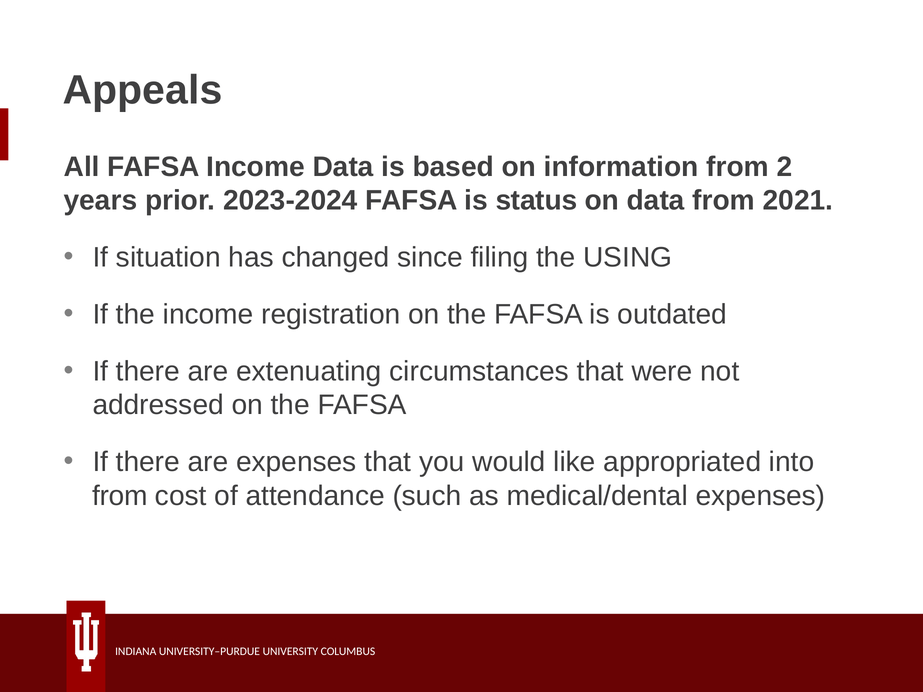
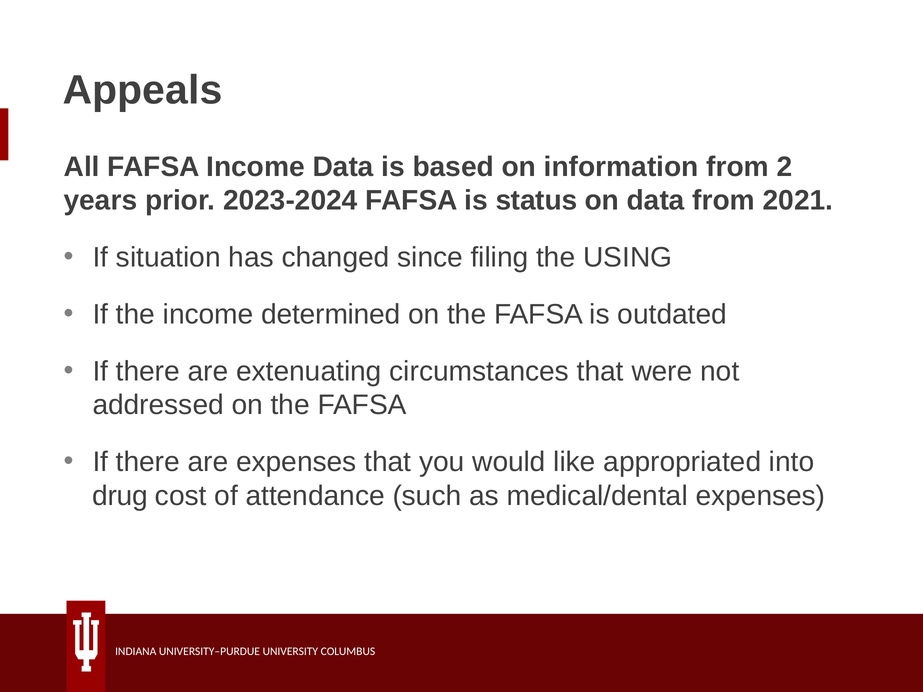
registration: registration -> determined (331, 315)
from: from -> drug (120, 496)
